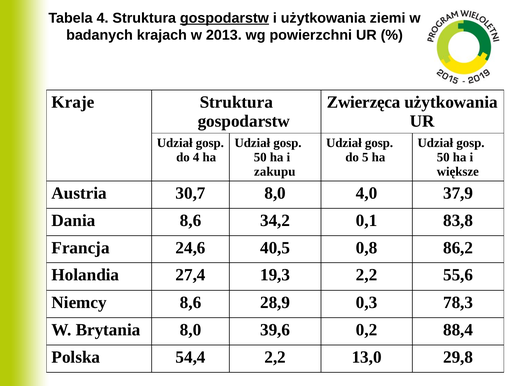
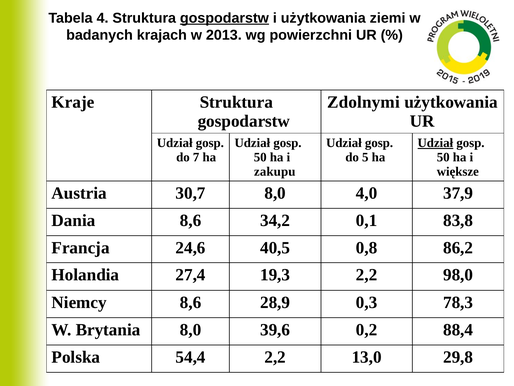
Zwierzęca: Zwierzęca -> Zdolnymi (364, 102)
Udział underline: none -> present (435, 143)
do 4: 4 -> 7 (196, 157)
55,6: 55,6 -> 98,0 (458, 275)
